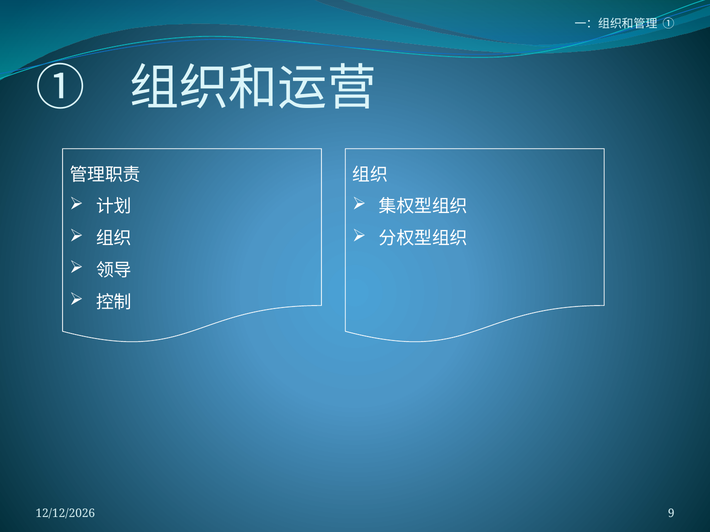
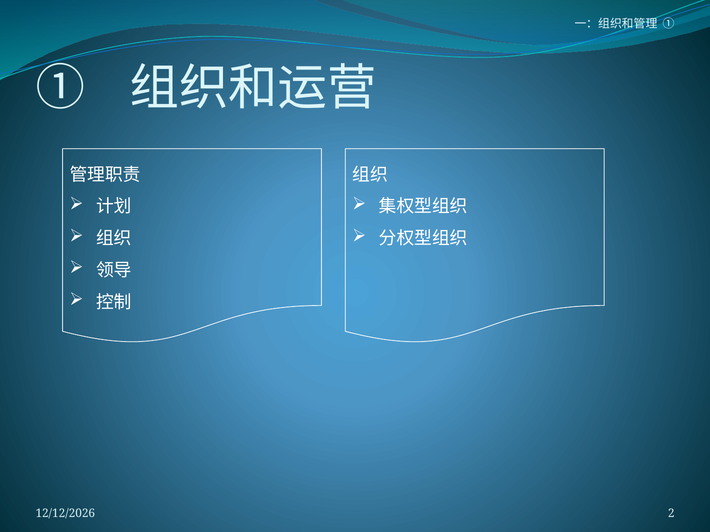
9: 9 -> 2 (671, 514)
